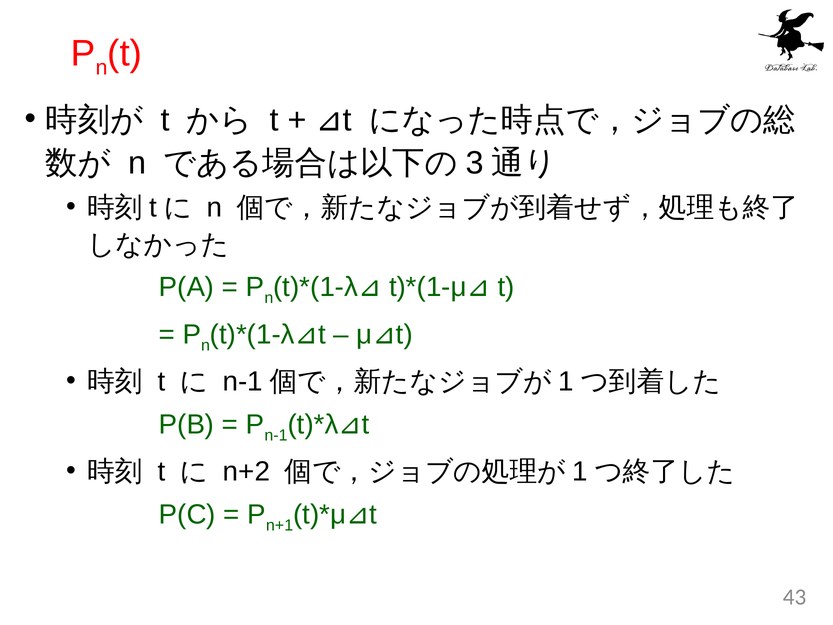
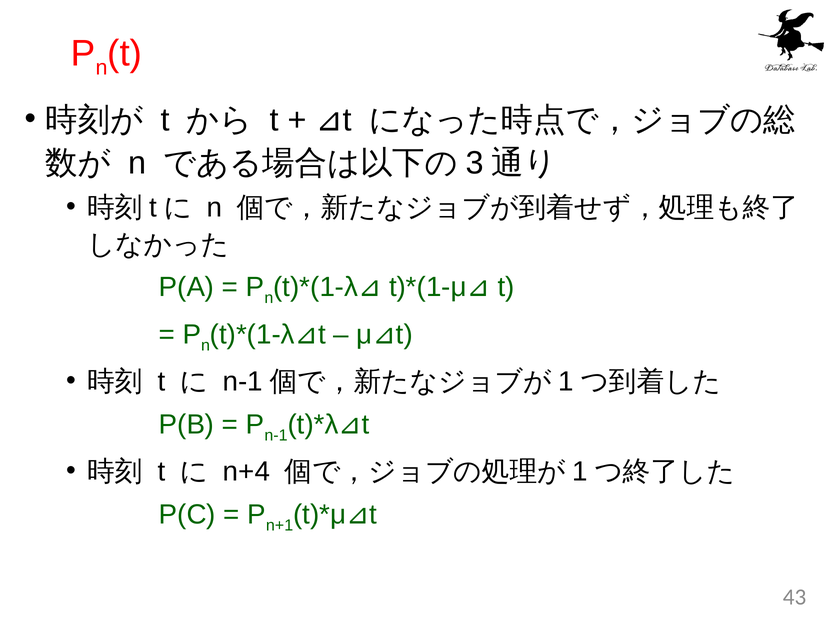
n+2: n+2 -> n+4 (246, 471)
